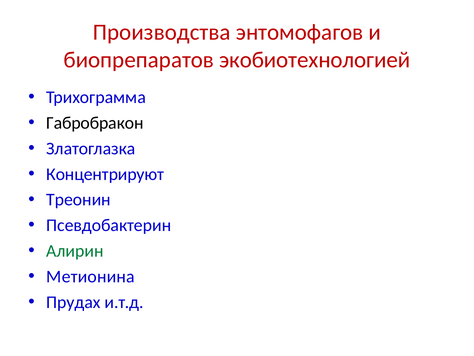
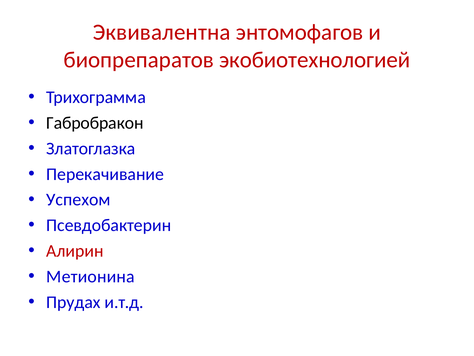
Производства: Производства -> Эквивалентна (162, 32)
Концентрируют: Концентрируют -> Перекачивание (105, 174)
Треонин: Треонин -> Успехом (78, 200)
Алирин colour: green -> red (75, 251)
